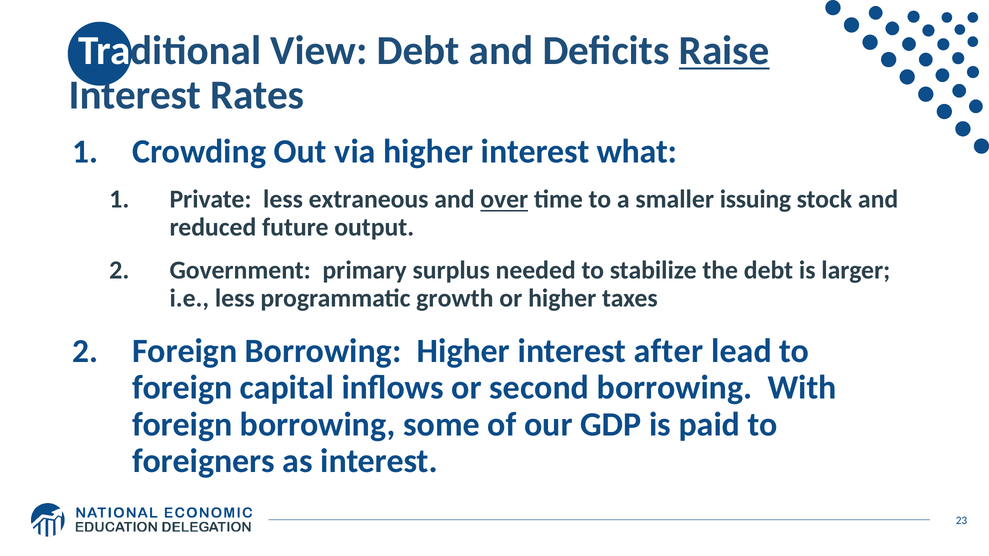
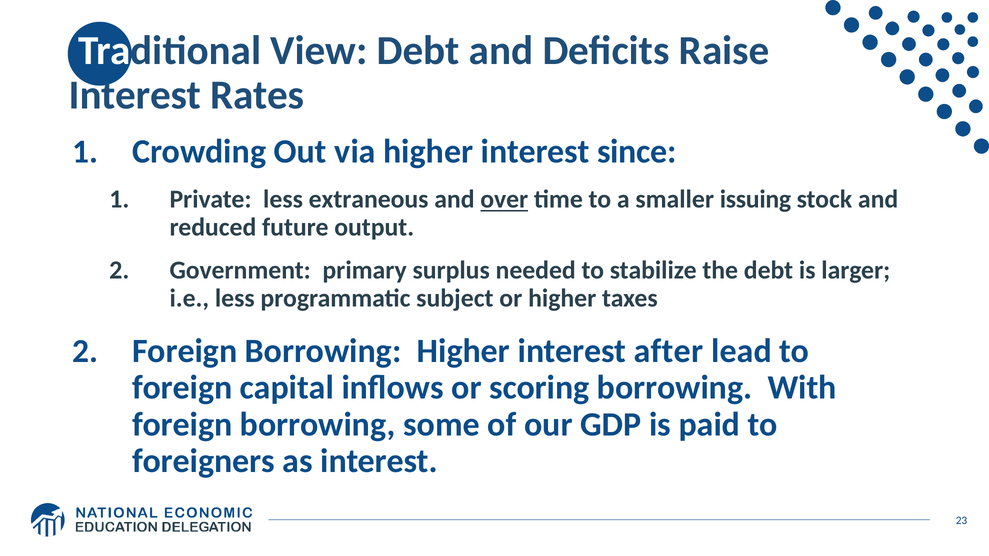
Raise underline: present -> none (724, 51)
what: what -> since (637, 152)
growth: growth -> subject (455, 298)
second: second -> scoring (539, 388)
